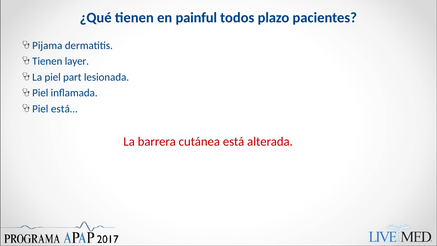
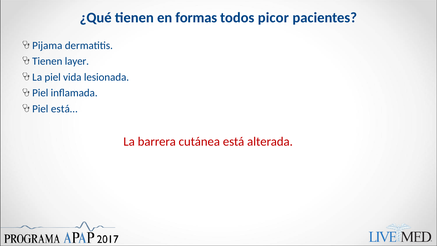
painful: painful -> formas (196, 18)
plazo: plazo -> picor (273, 18)
part: part -> vida (72, 77)
